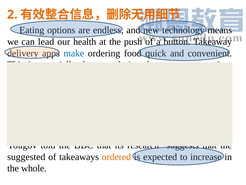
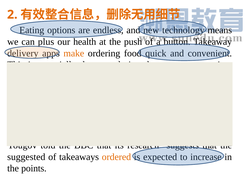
lead: lead -> plus (46, 42)
make colour: blue -> orange (74, 53)
whole: whole -> points (34, 168)
